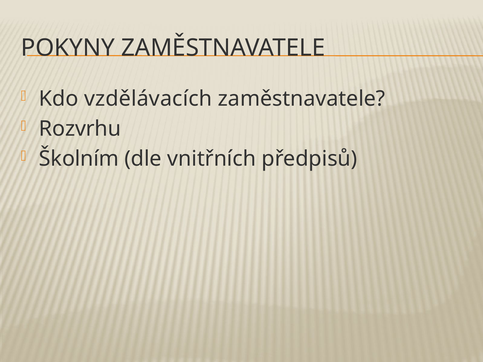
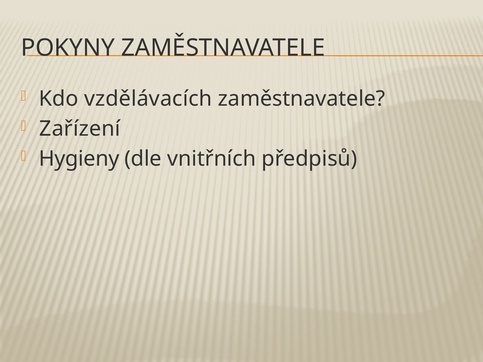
Rozvrhu: Rozvrhu -> Zařízení (80, 129)
Školním: Školním -> Hygieny (79, 159)
